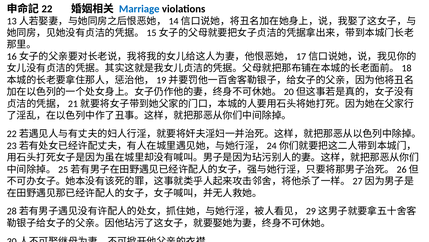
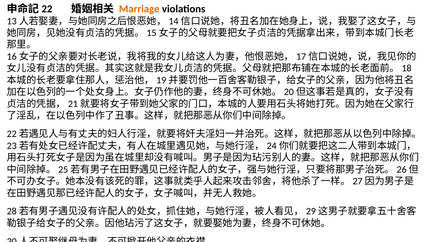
Marriage colour: blue -> orange (139, 9)
